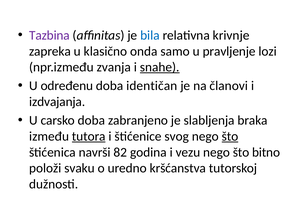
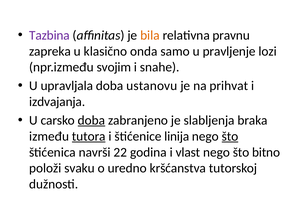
bila colour: blue -> orange (150, 35)
krivnje: krivnje -> pravnu (231, 35)
zvanja: zvanja -> svojim (114, 67)
snahe underline: present -> none (160, 67)
određenu: određenu -> upravljala (67, 86)
identičan: identičan -> ustanovu (152, 86)
članovi: članovi -> prihvat (229, 86)
doba underline: none -> present (91, 120)
svog: svog -> linija (177, 136)
82: 82 -> 22 (120, 152)
vezu: vezu -> vlast (188, 152)
